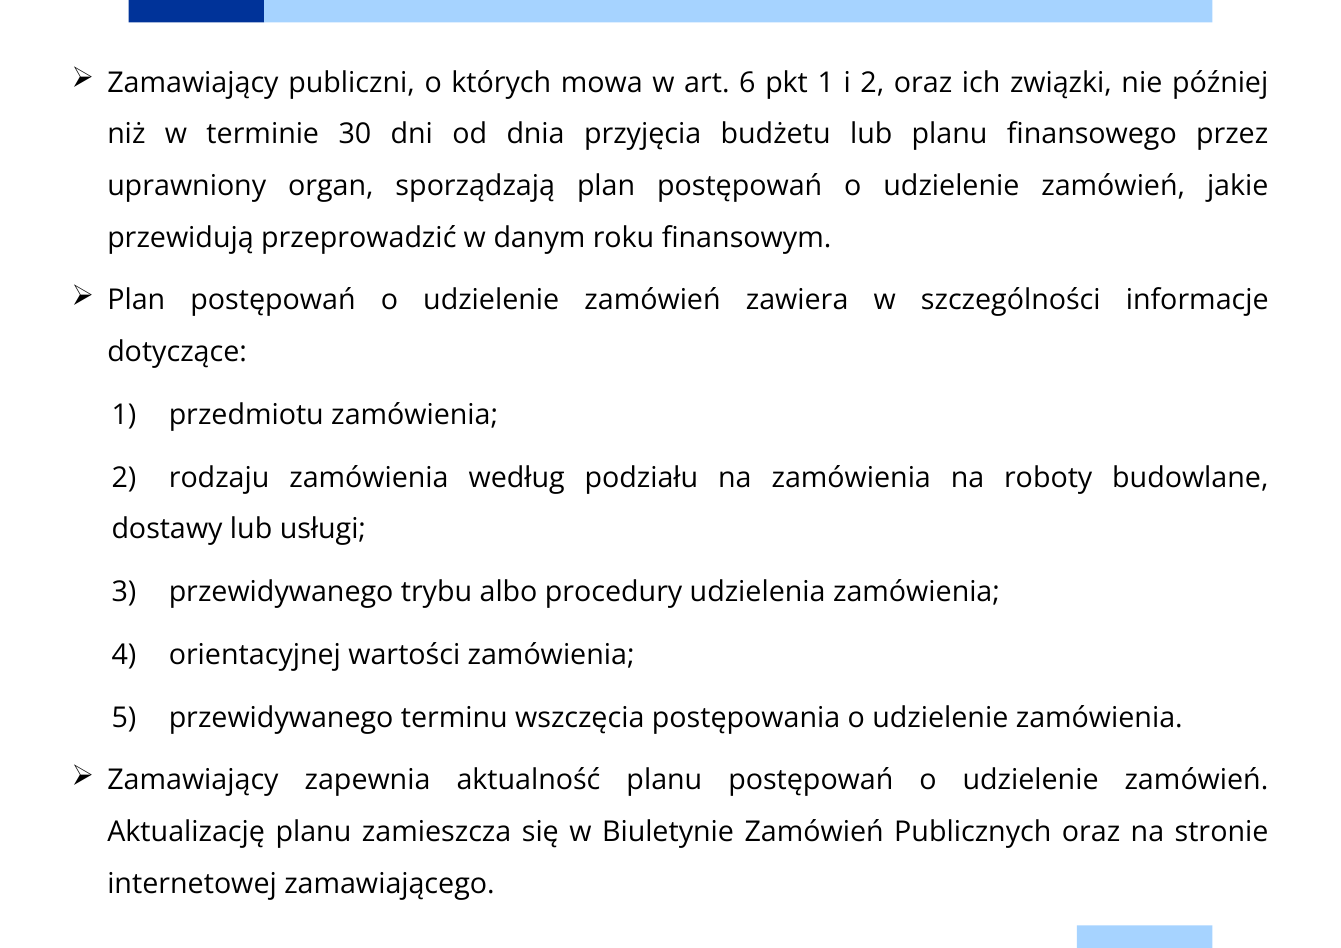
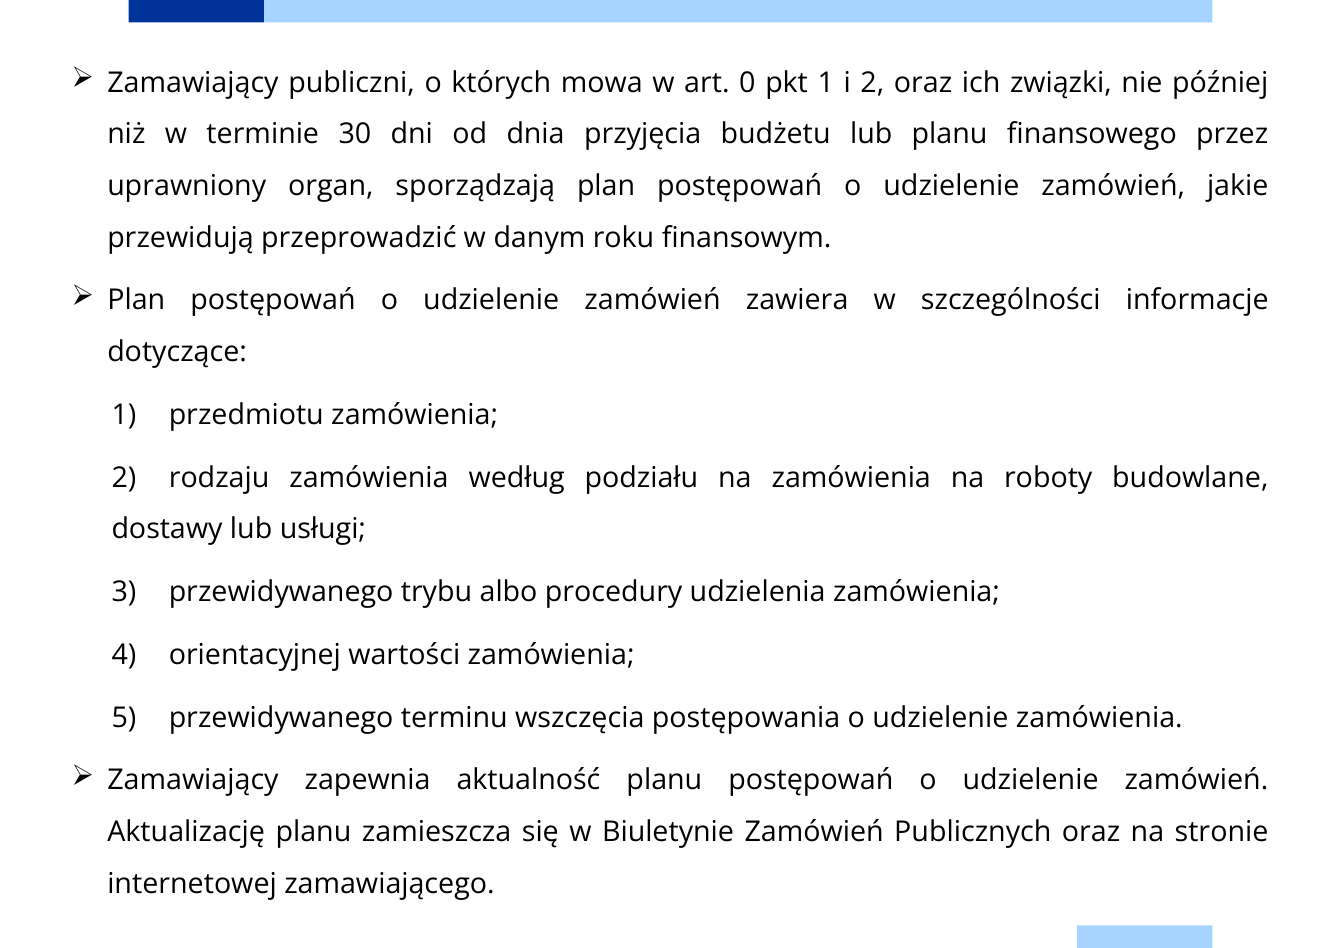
6: 6 -> 0 (747, 83)
